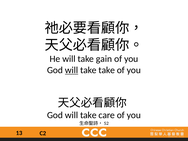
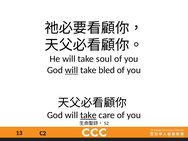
gain: gain -> soul (104, 59)
take take: take -> bled (107, 70)
take underline: none -> present (88, 115)
